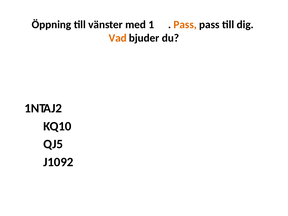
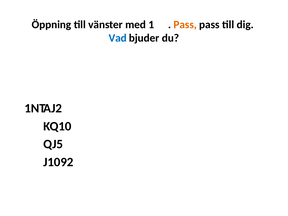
Vad colour: orange -> blue (118, 38)
